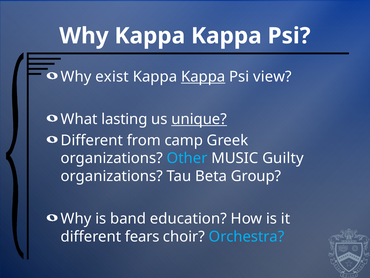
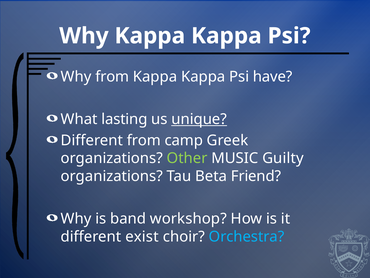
Why exist: exist -> from (112, 77)
Kappa underline: present -> none (203, 77)
view: view -> have (273, 77)
Other colour: light blue -> light green (187, 158)
Group: Group -> Friend (256, 176)
education: education -> workshop (188, 218)
fears: fears -> exist (142, 236)
